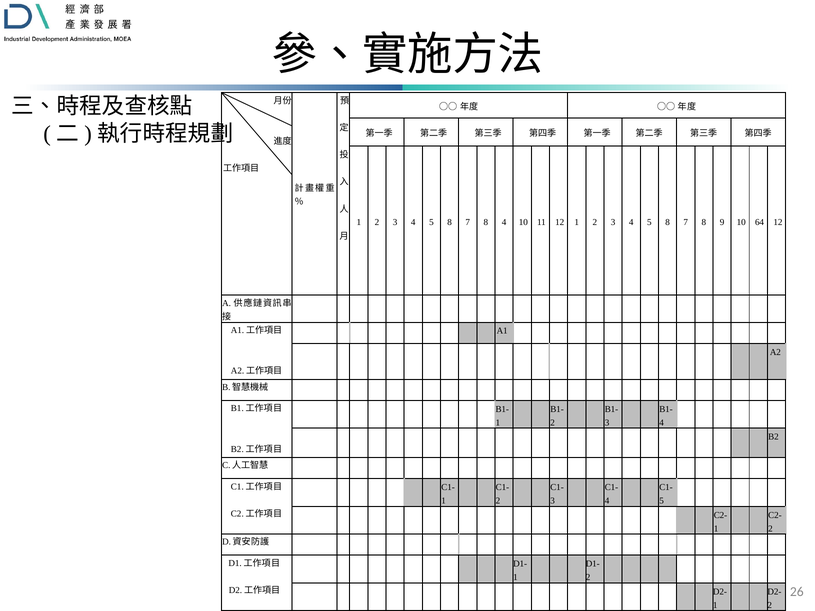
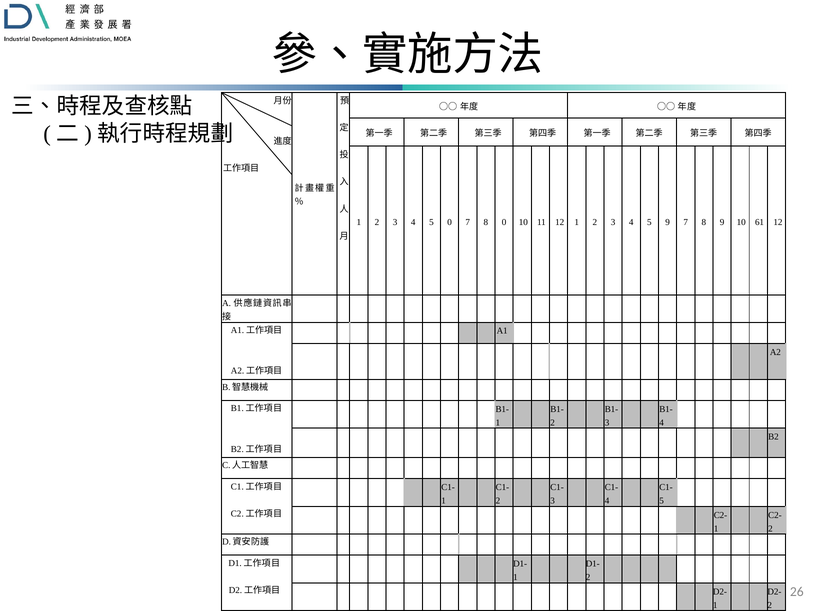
8: 8 -> 0 (450, 222)
8 4: 4 -> 0 (504, 222)
8: 8 -> 9 (668, 222)
64: 64 -> 61 (760, 222)
